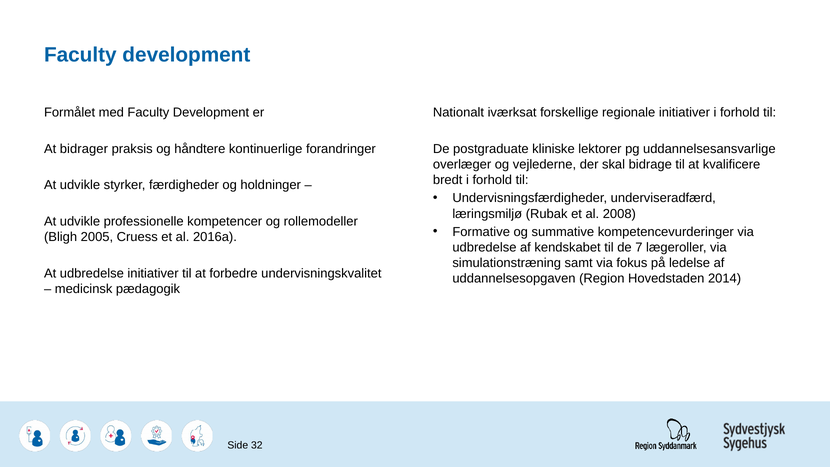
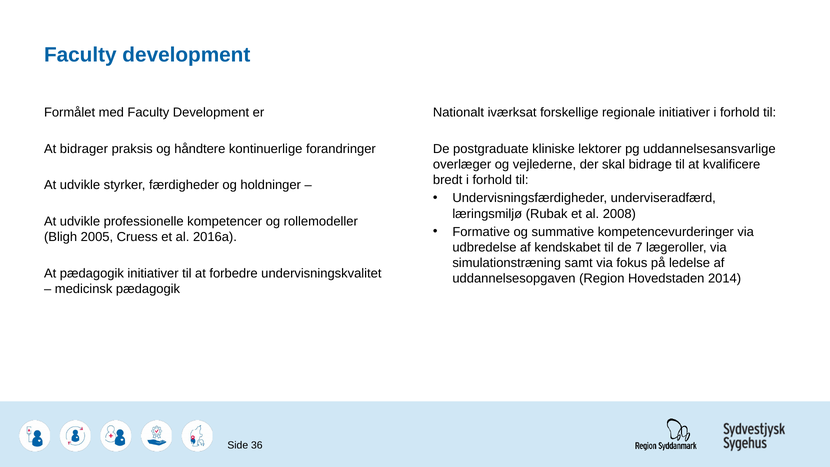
At udbredelse: udbredelse -> pædagogik (92, 273)
32: 32 -> 36 (257, 445)
